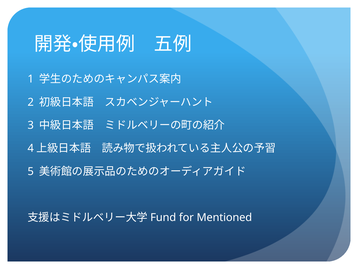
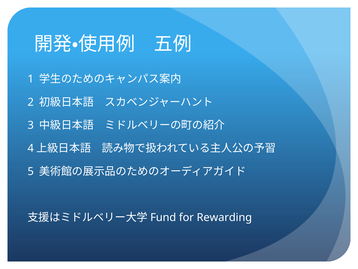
Mentioned: Mentioned -> Rewarding (224, 217)
